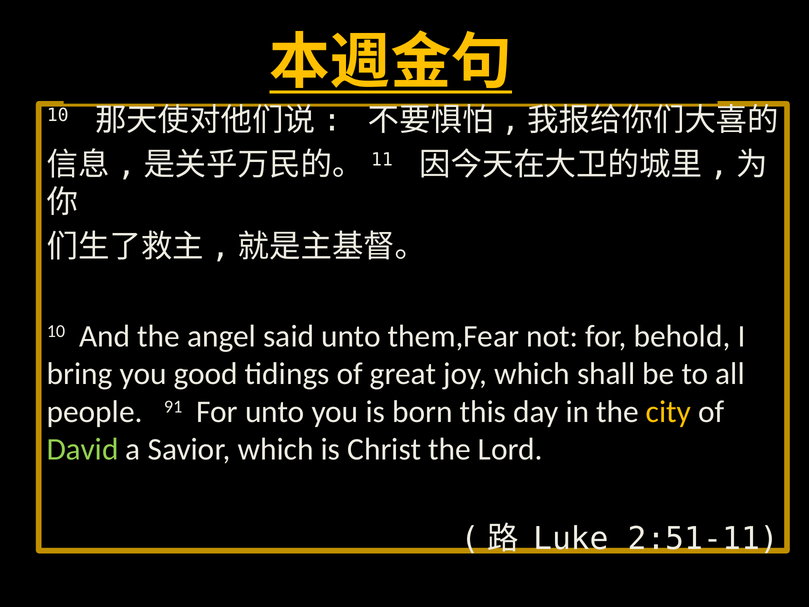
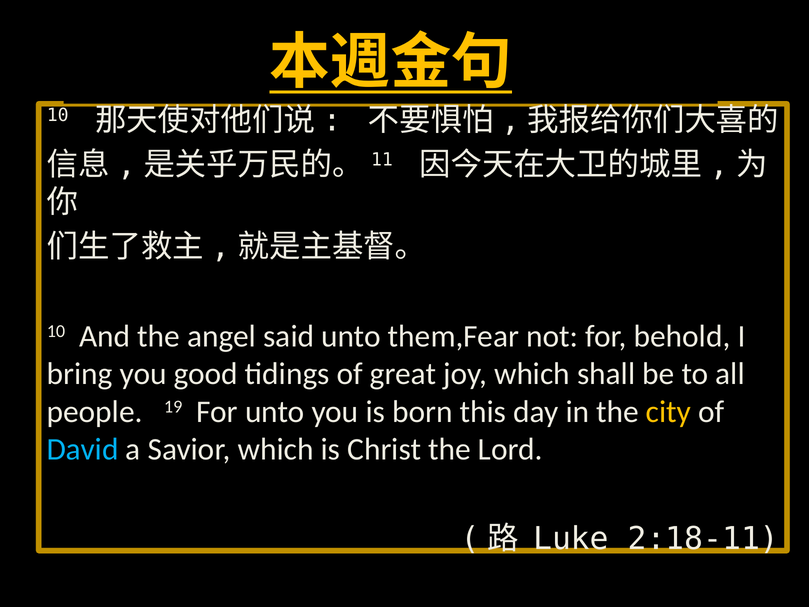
91: 91 -> 19 (173, 407)
David colour: light green -> light blue (83, 449)
2:51-11: 2:51-11 -> 2:18-11 (703, 538)
